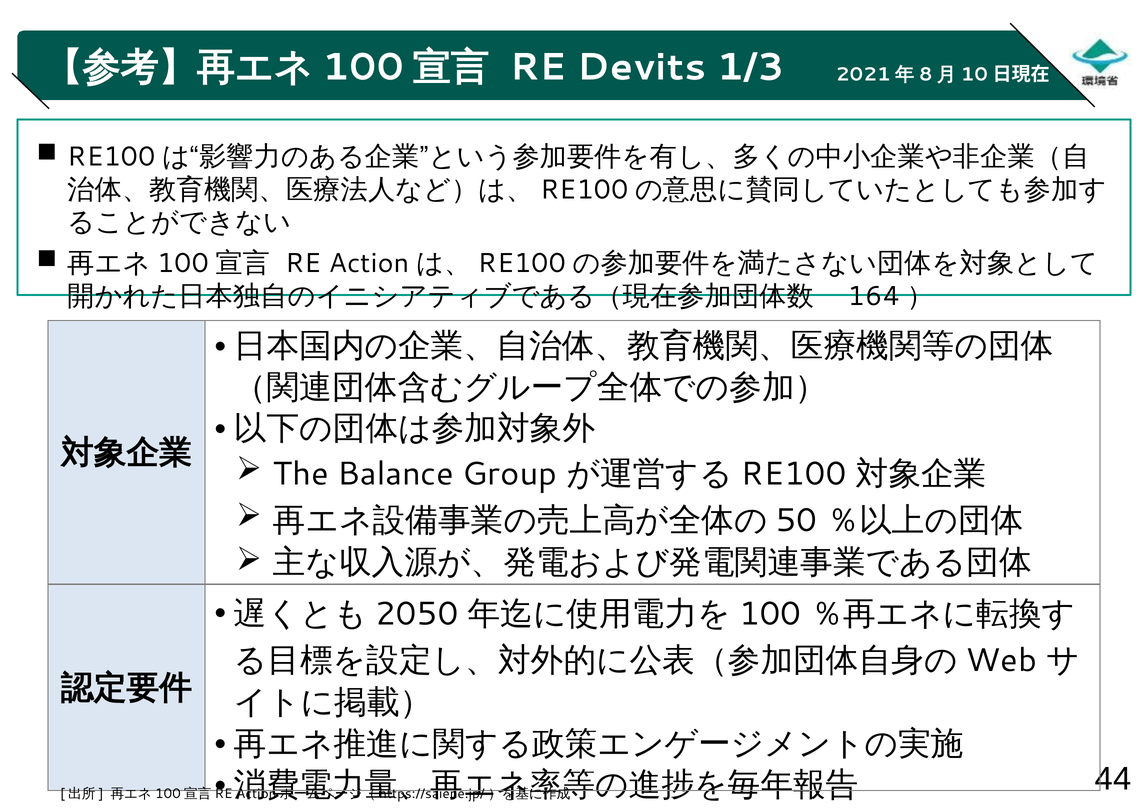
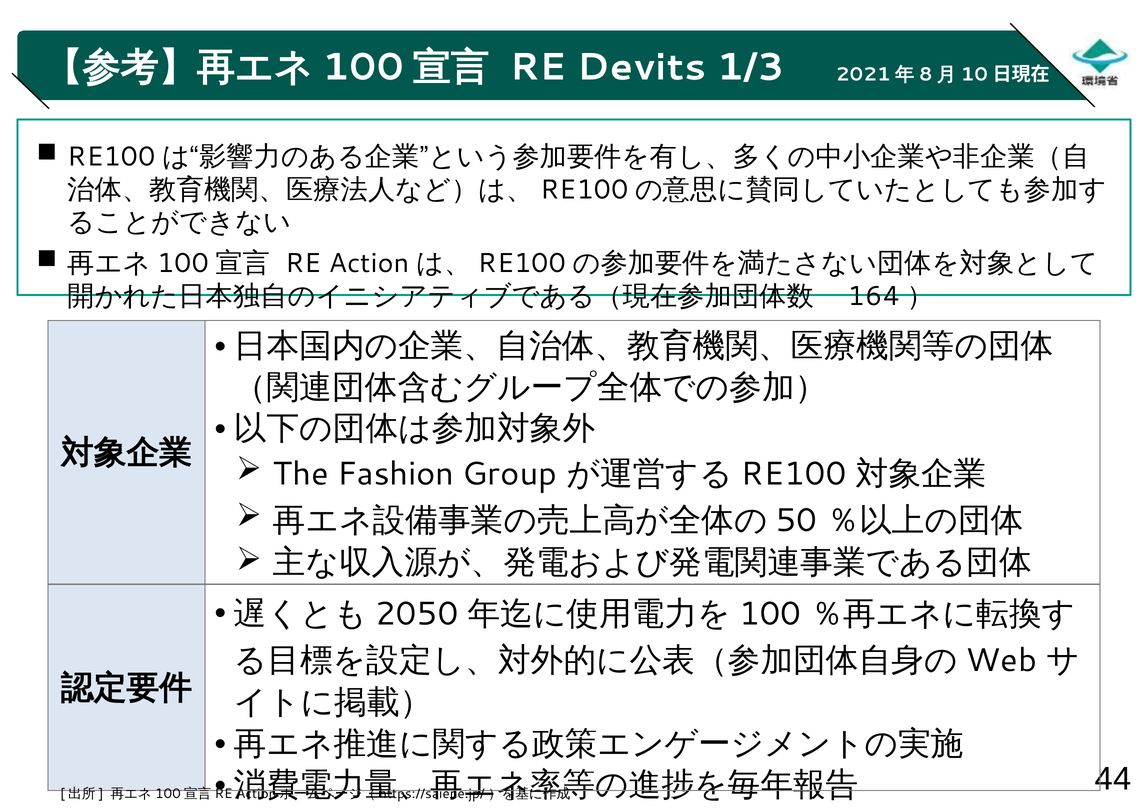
Balance: Balance -> Fashion (396, 474)
